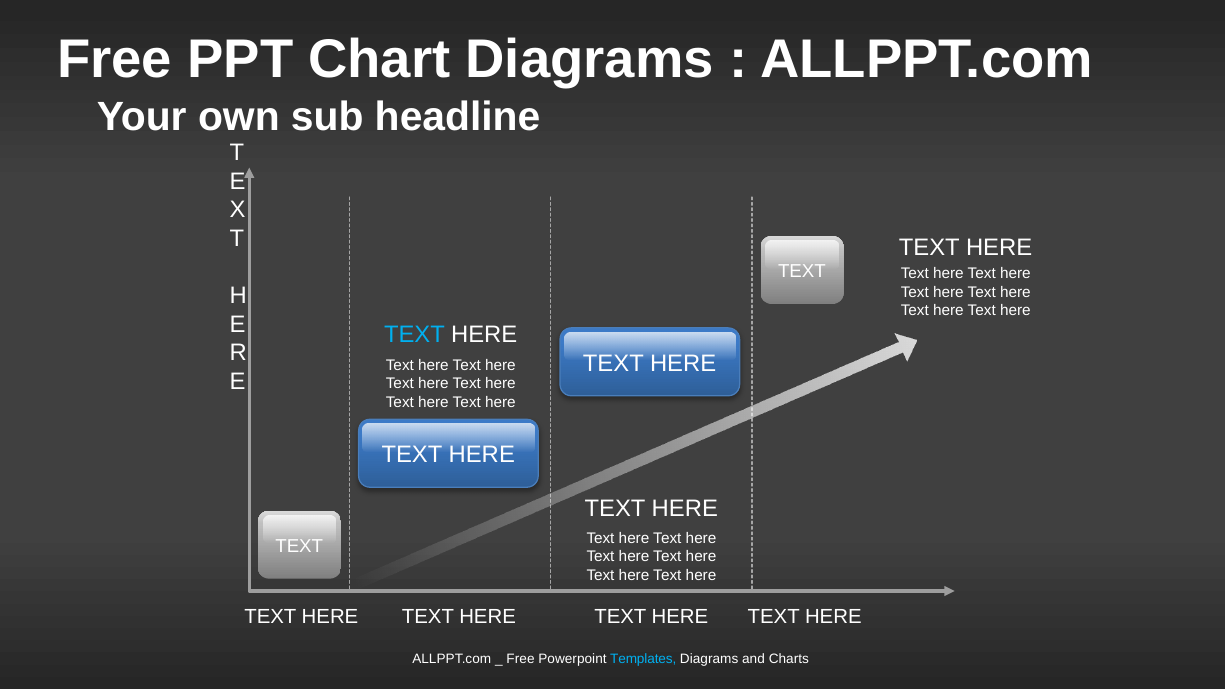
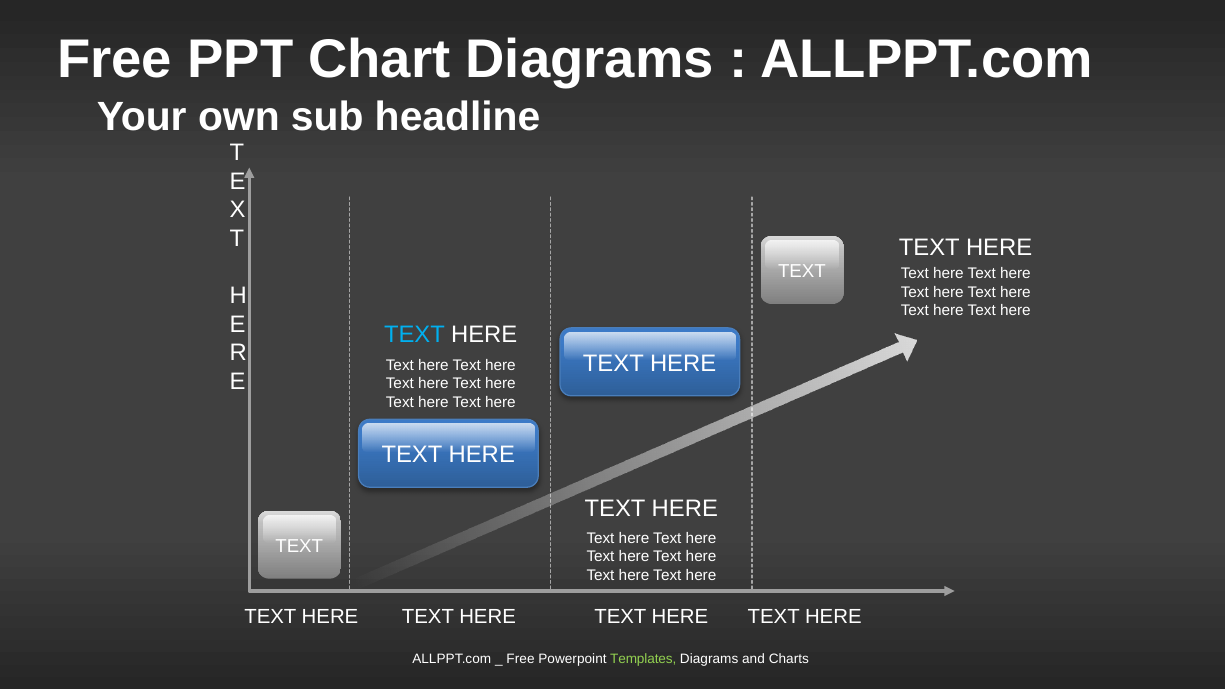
Templates colour: light blue -> light green (643, 659)
